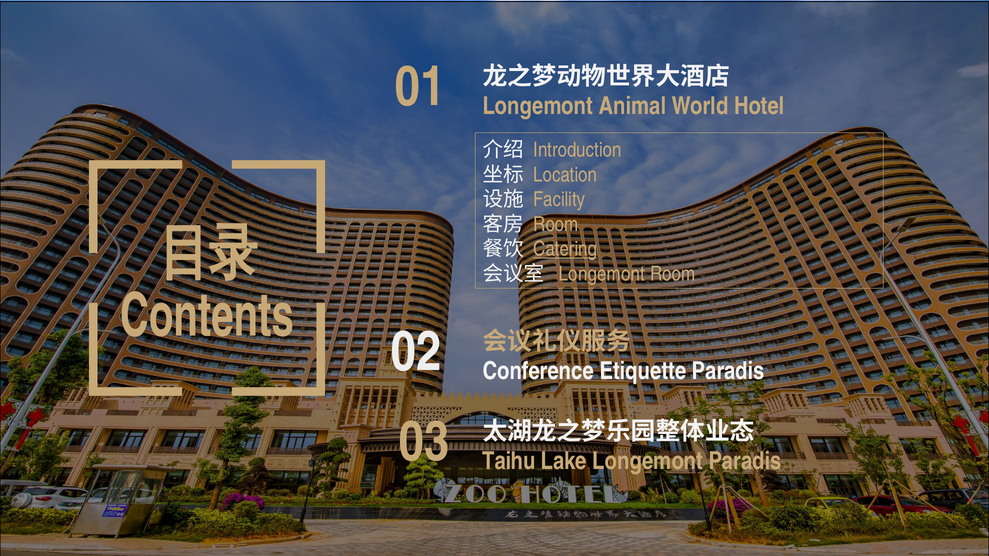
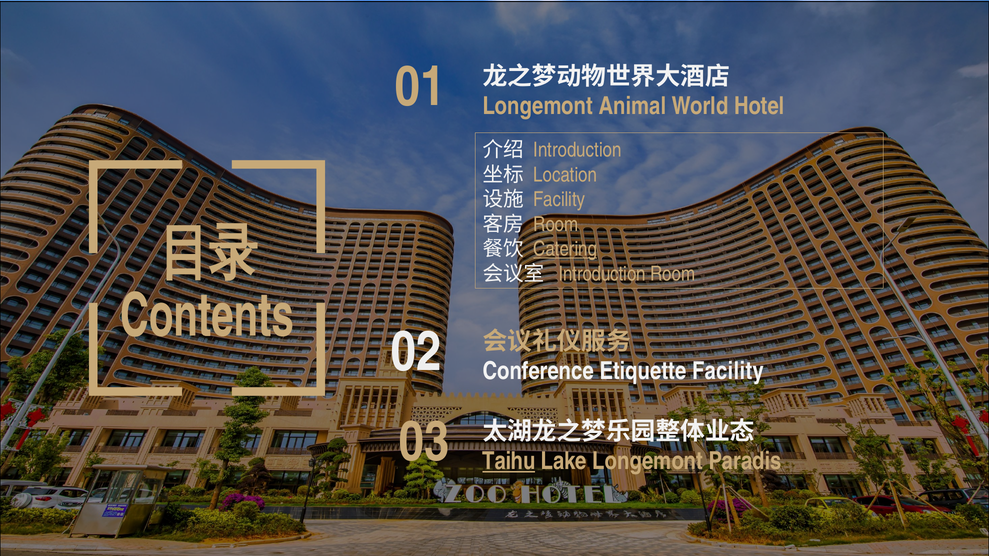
Longemont: Longemont -> Introduction (602, 274)
Etiquette Paradis: Paradis -> Facility (728, 371)
Taihu underline: none -> present (509, 461)
